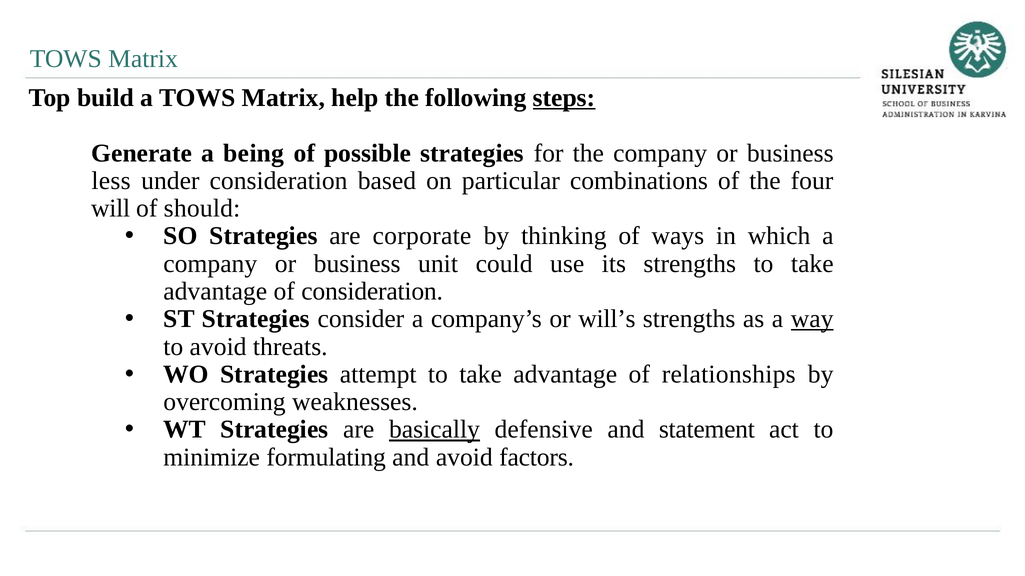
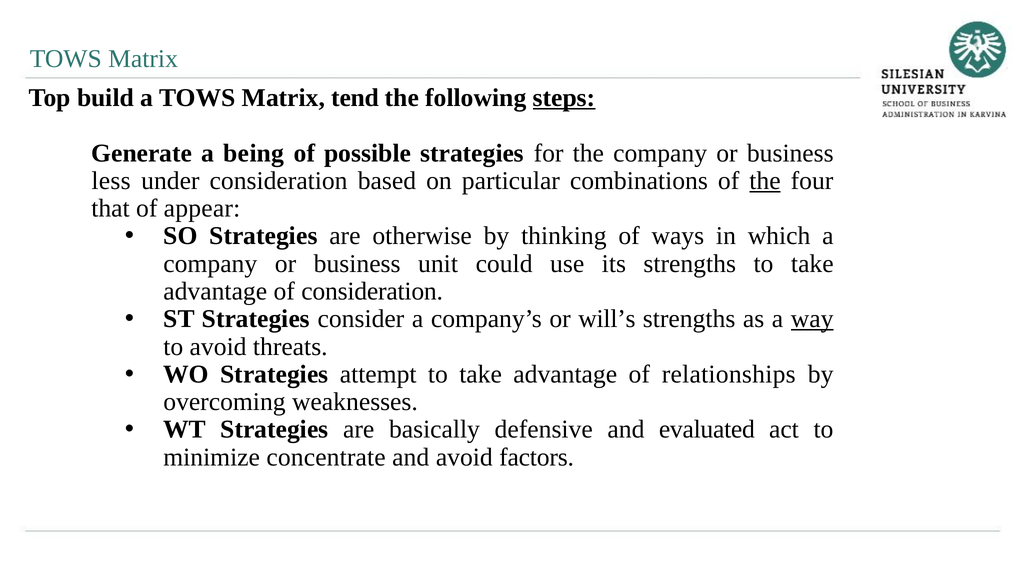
help: help -> tend (355, 98)
the underline: none -> present (765, 181)
will: will -> that (110, 209)
should: should -> appear (202, 209)
corporate: corporate -> otherwise (422, 236)
basically underline: present -> none (434, 430)
statement: statement -> evaluated (707, 430)
formulating: formulating -> concentrate (326, 458)
